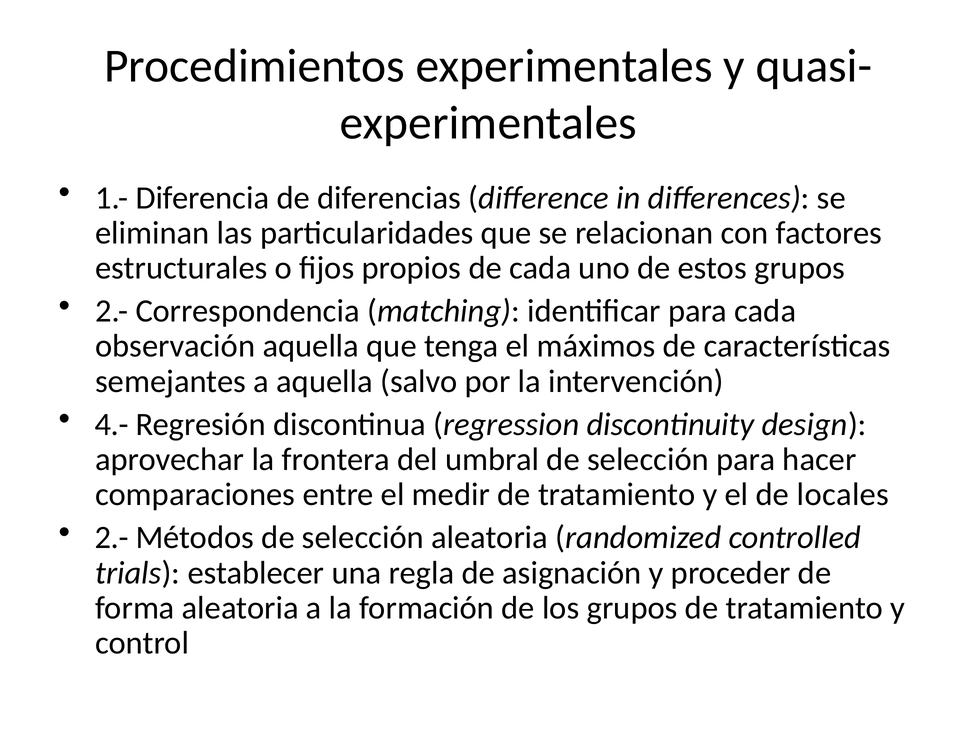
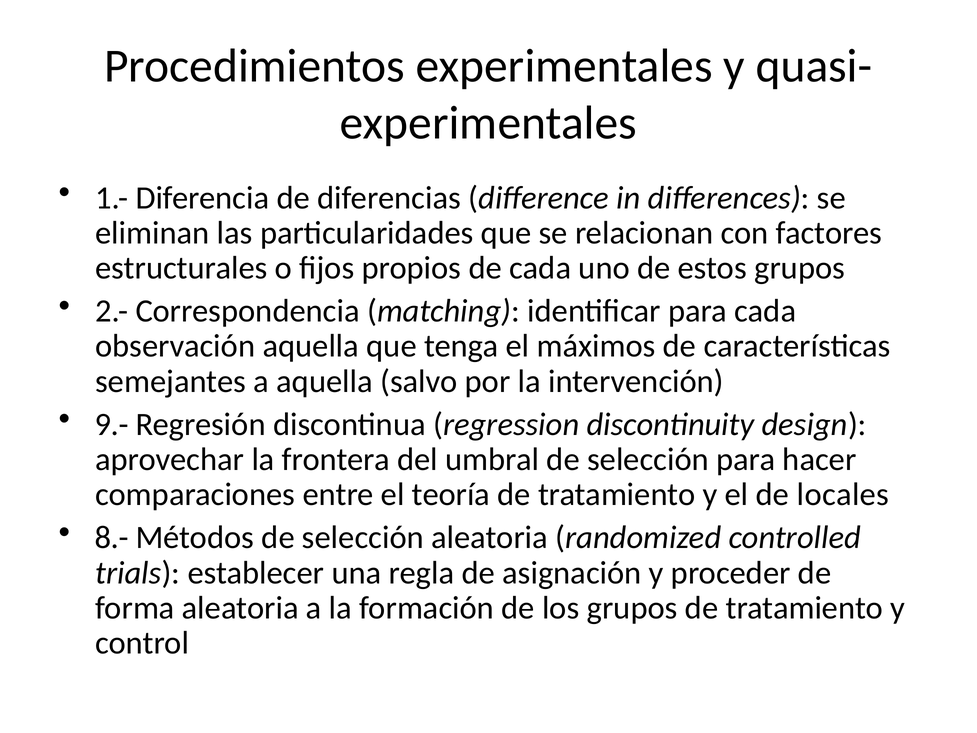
4.-: 4.- -> 9.- (112, 424)
medir: medir -> teoría (451, 495)
2.-: 2.- -> 8.- (112, 538)
